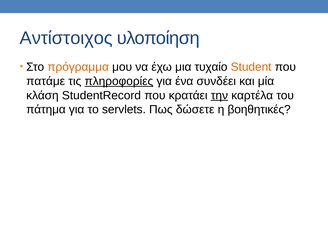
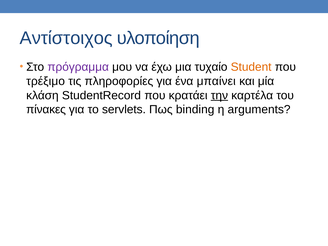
πρόγραμμα colour: orange -> purple (78, 67)
πατάμε: πατάμε -> τρέξιμο (46, 81)
πληροφορίες underline: present -> none (119, 81)
συνδέει: συνδέει -> μπαίνει (216, 81)
πάτημα: πάτημα -> πίνακες (46, 110)
δώσετε: δώσετε -> binding (195, 110)
βοηθητικές: βοηθητικές -> arguments (259, 110)
